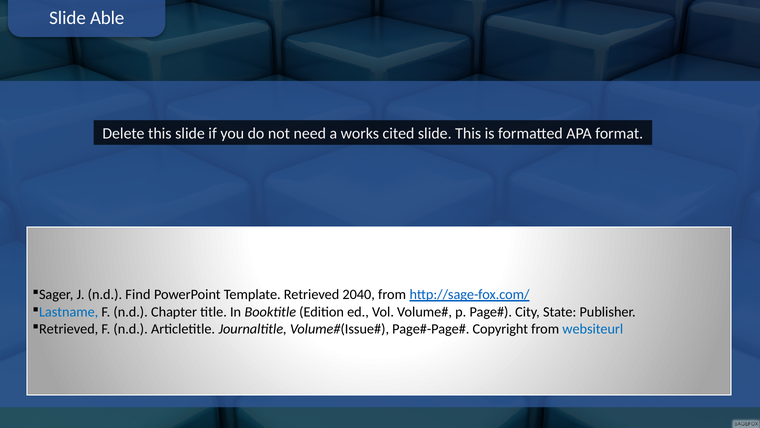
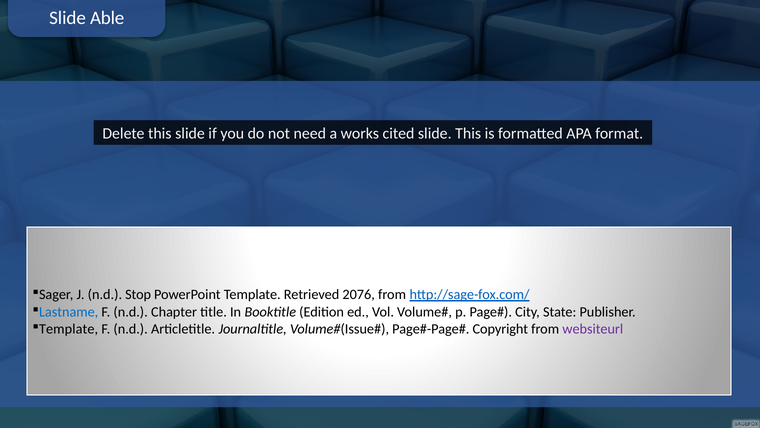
Find: Find -> Stop (138, 294)
2040: 2040 -> 2076 (359, 294)
Retrieved: Retrieved -> Template (69, 329)
websiteurl colour: blue -> purple (593, 329)
